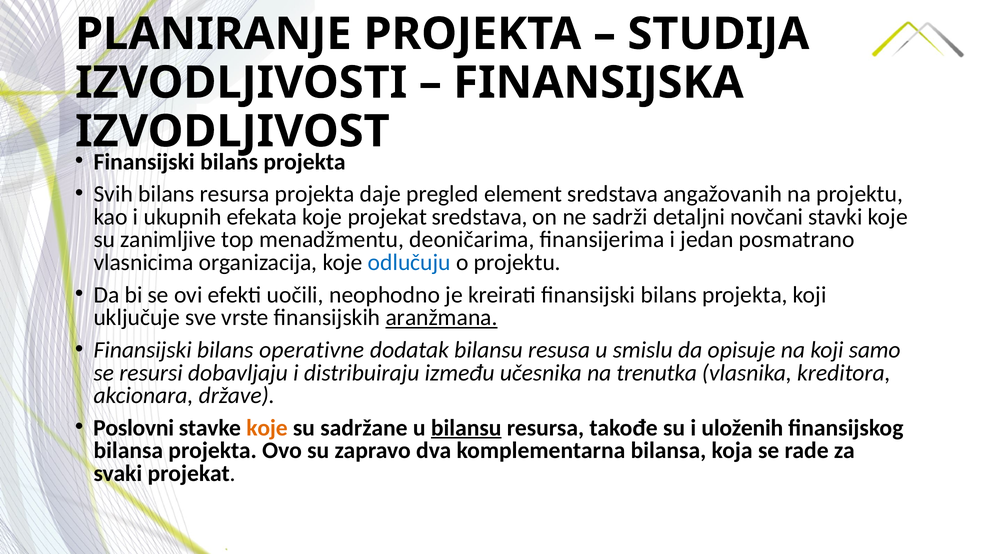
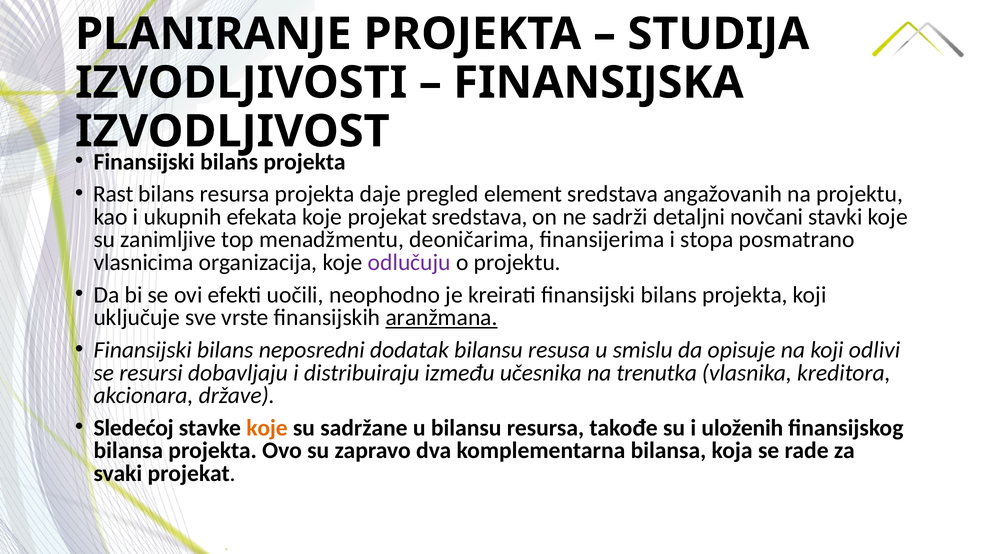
Svih: Svih -> Rast (113, 194)
jedan: jedan -> stopa (707, 240)
odlučuju colour: blue -> purple (409, 263)
operativne: operativne -> neposredni (312, 350)
samo: samo -> odlivi (875, 350)
Poslovni: Poslovni -> Sledećoj (134, 428)
bilansu underline: present -> none (466, 428)
